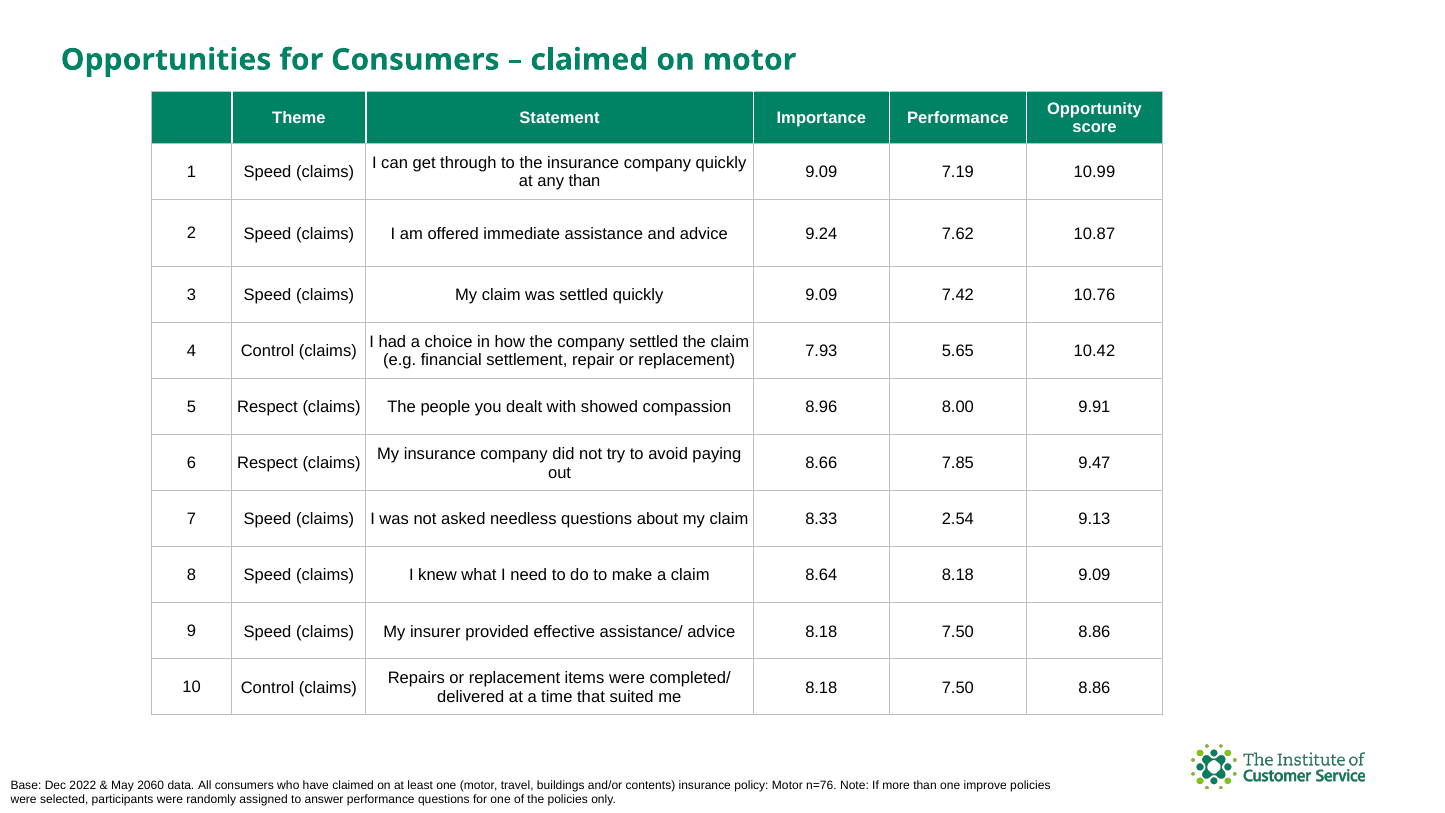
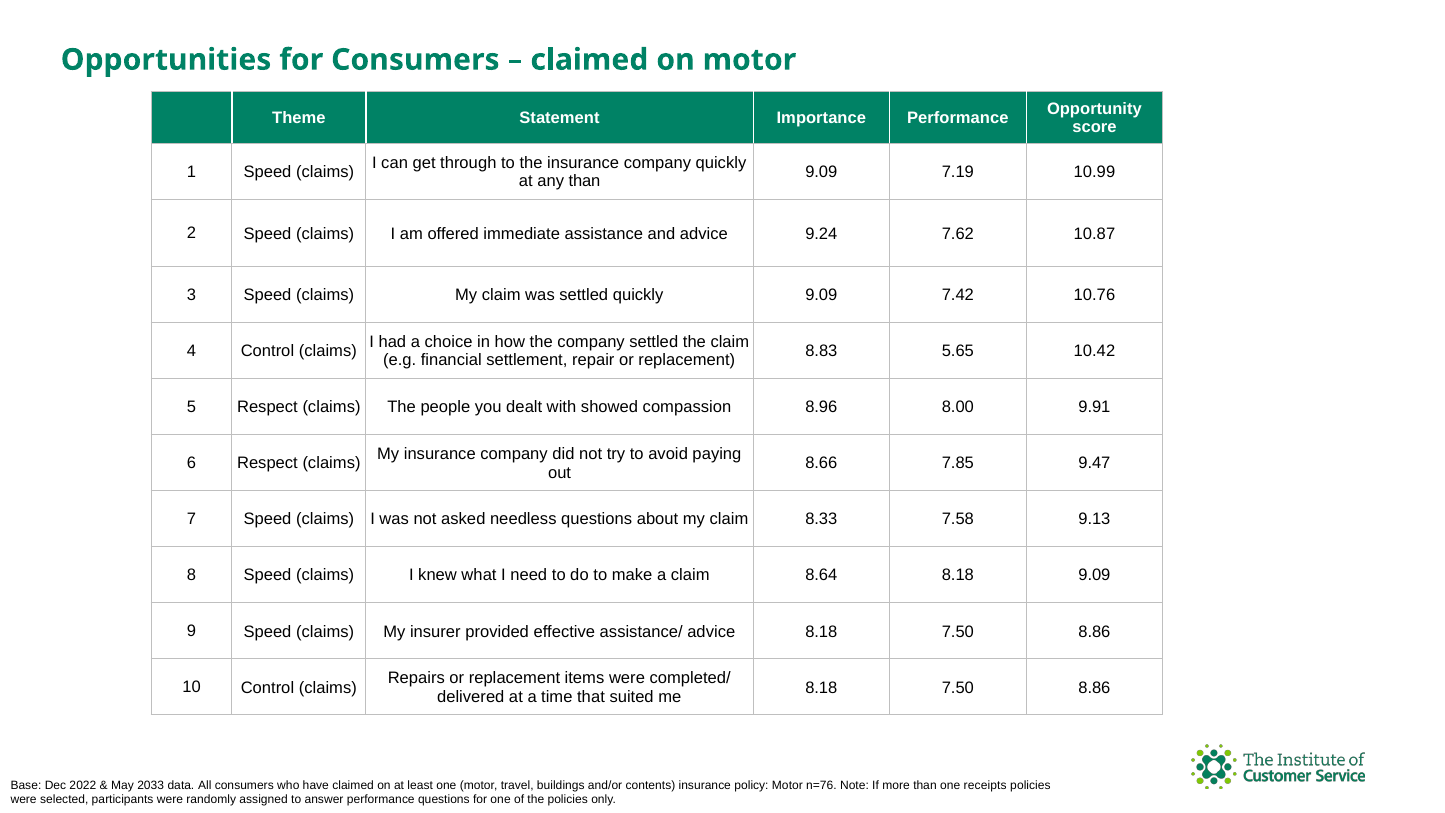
7.93: 7.93 -> 8.83 (821, 351)
2.54: 2.54 -> 7.58 (958, 519)
2060: 2060 -> 2033 (151, 785)
improve: improve -> receipts (985, 785)
